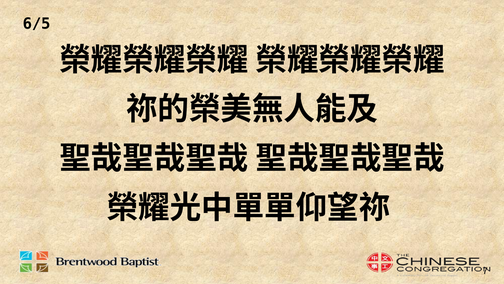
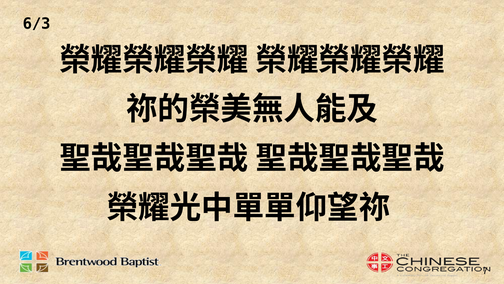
6/5: 6/5 -> 6/3 (37, 24)
